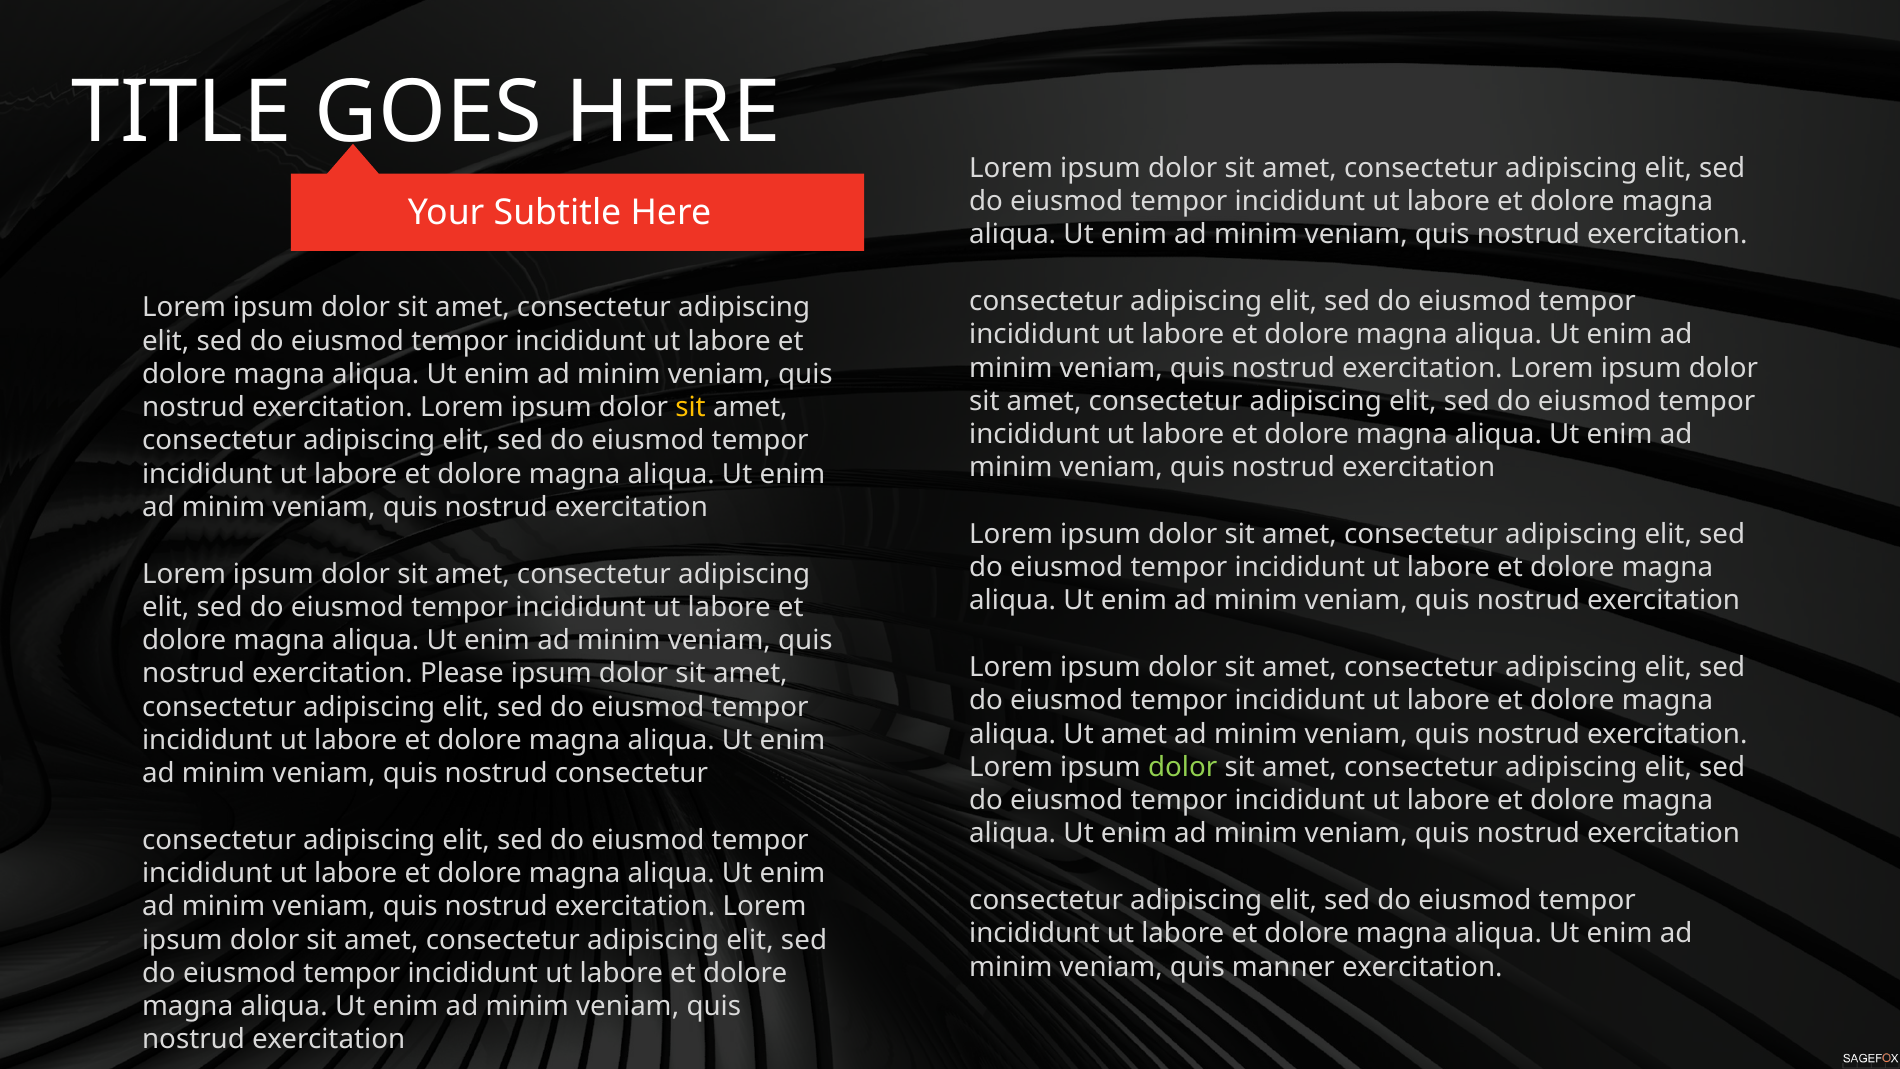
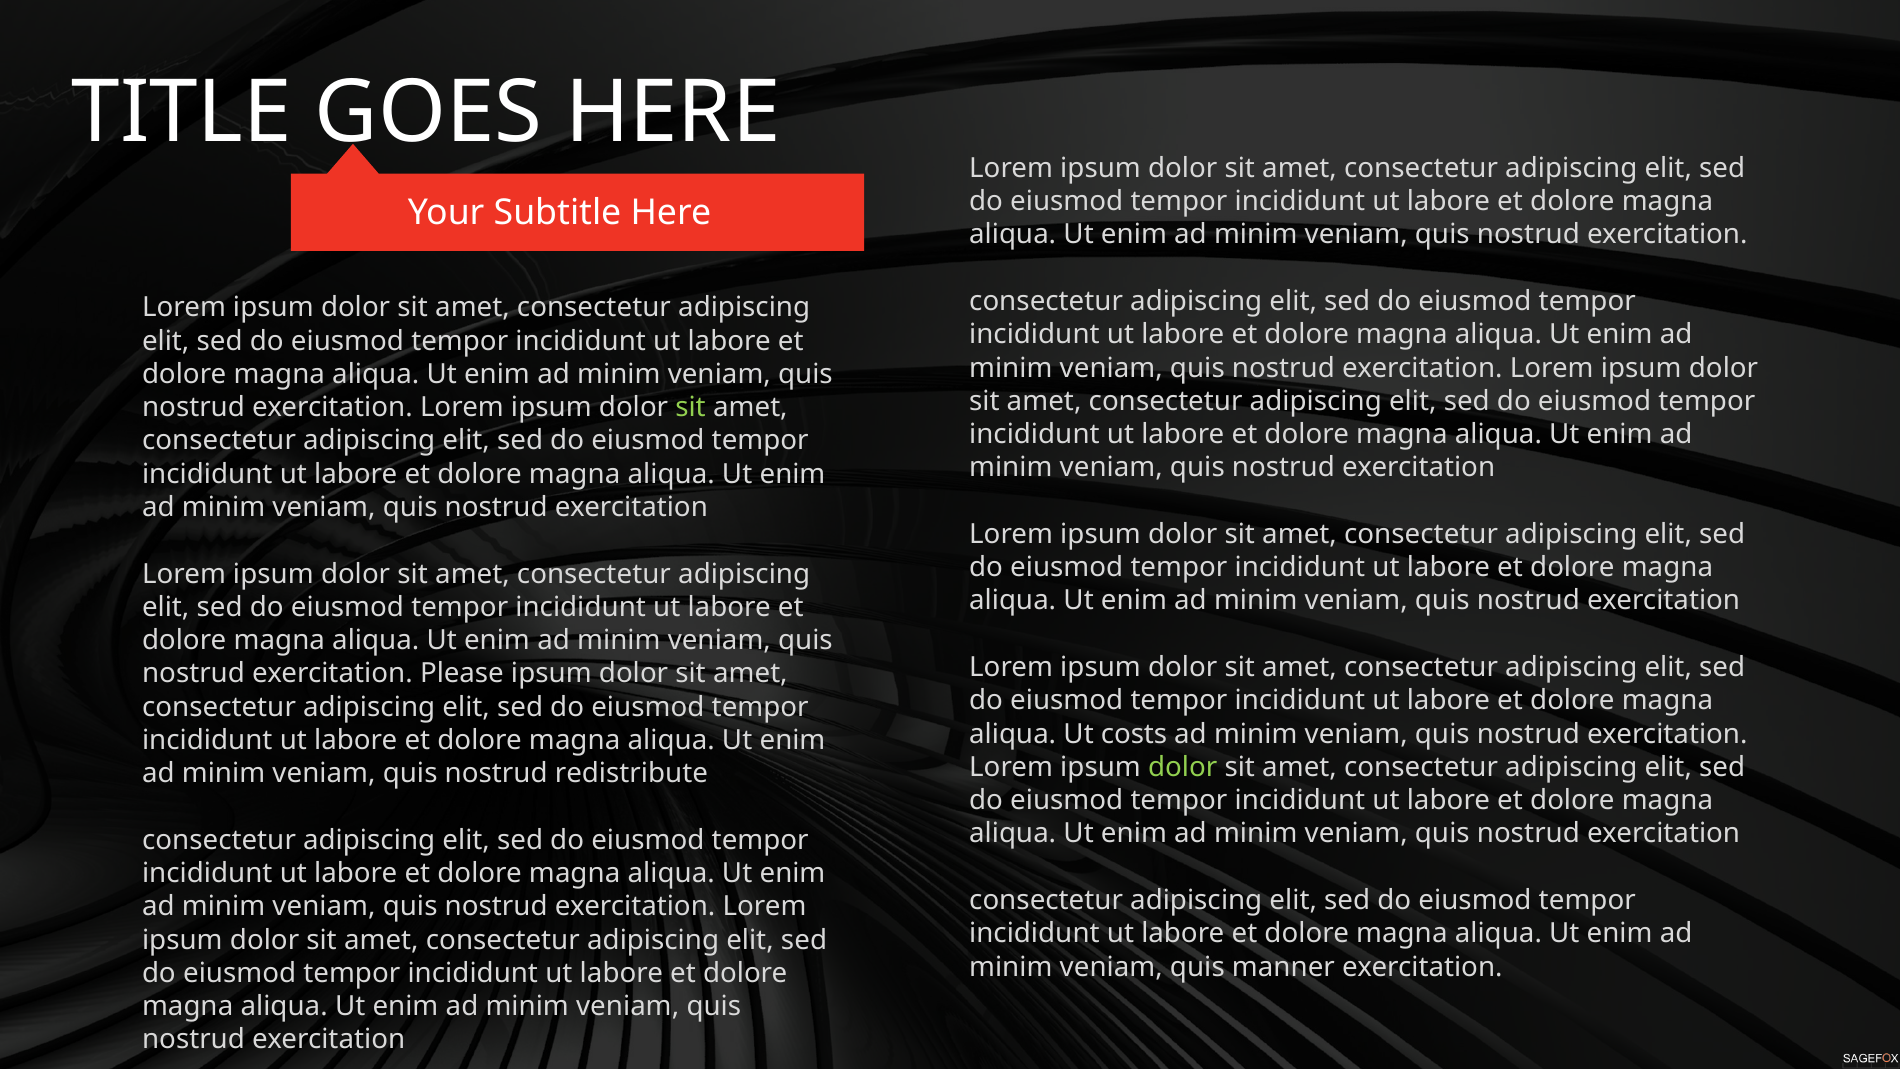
sit colour: yellow -> light green (691, 407)
Ut amet: amet -> costs (1134, 734)
nostrud consectetur: consectetur -> redistribute (631, 773)
